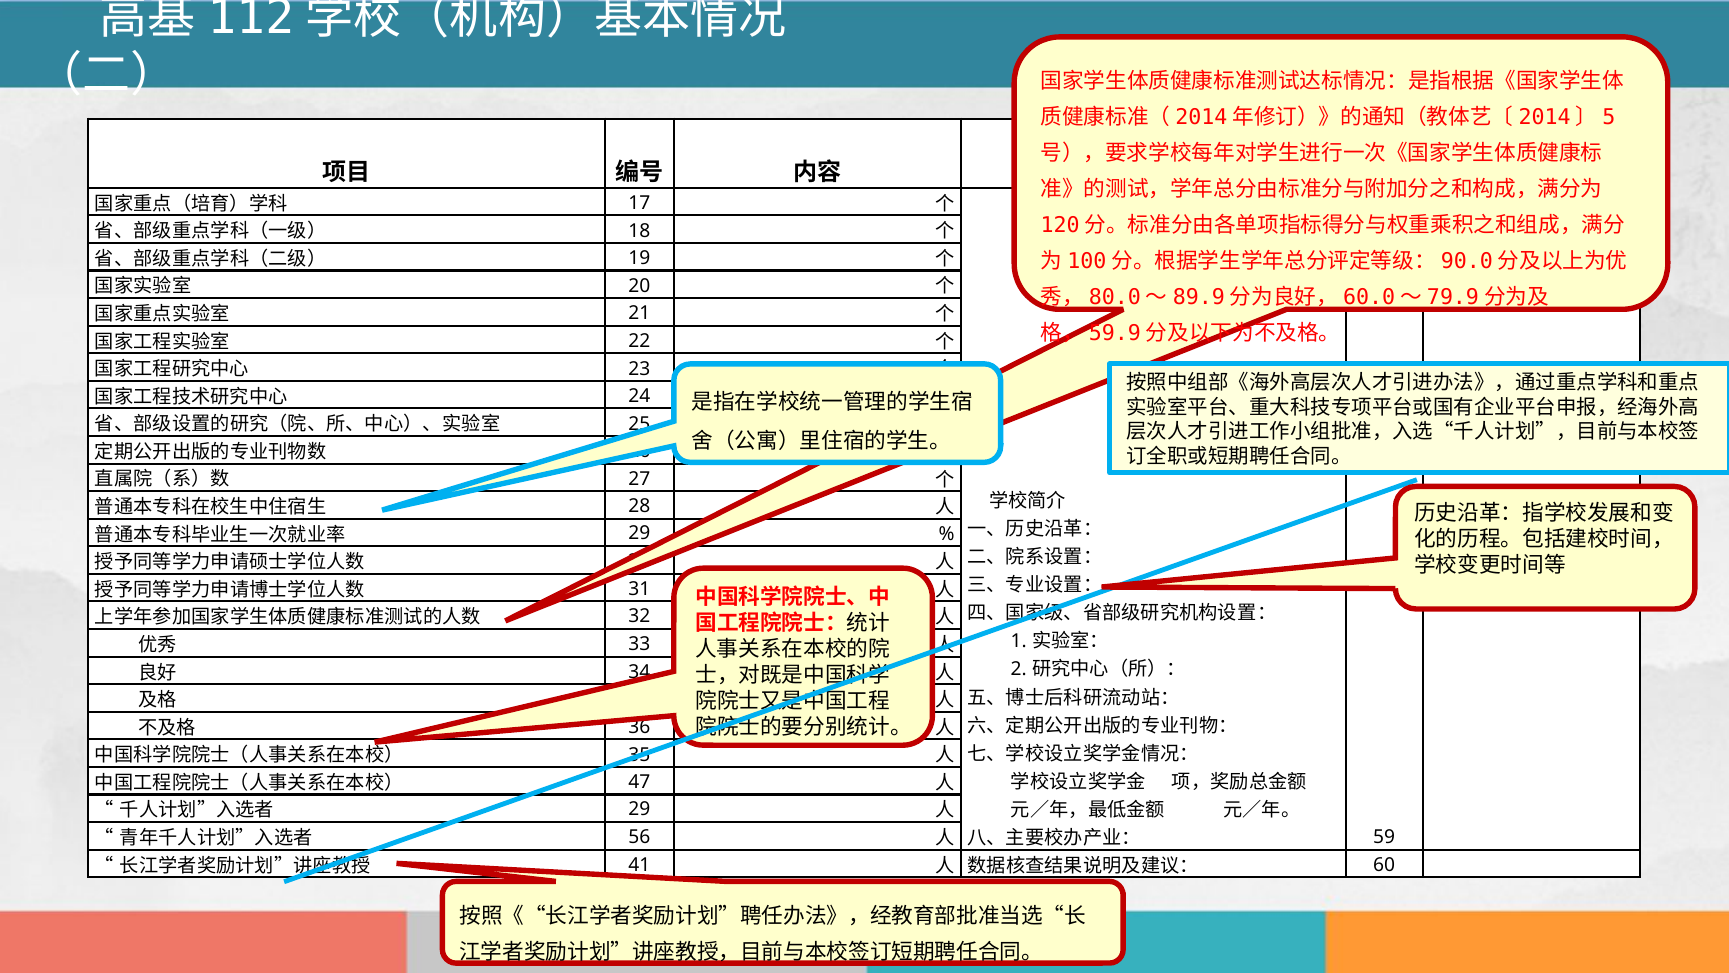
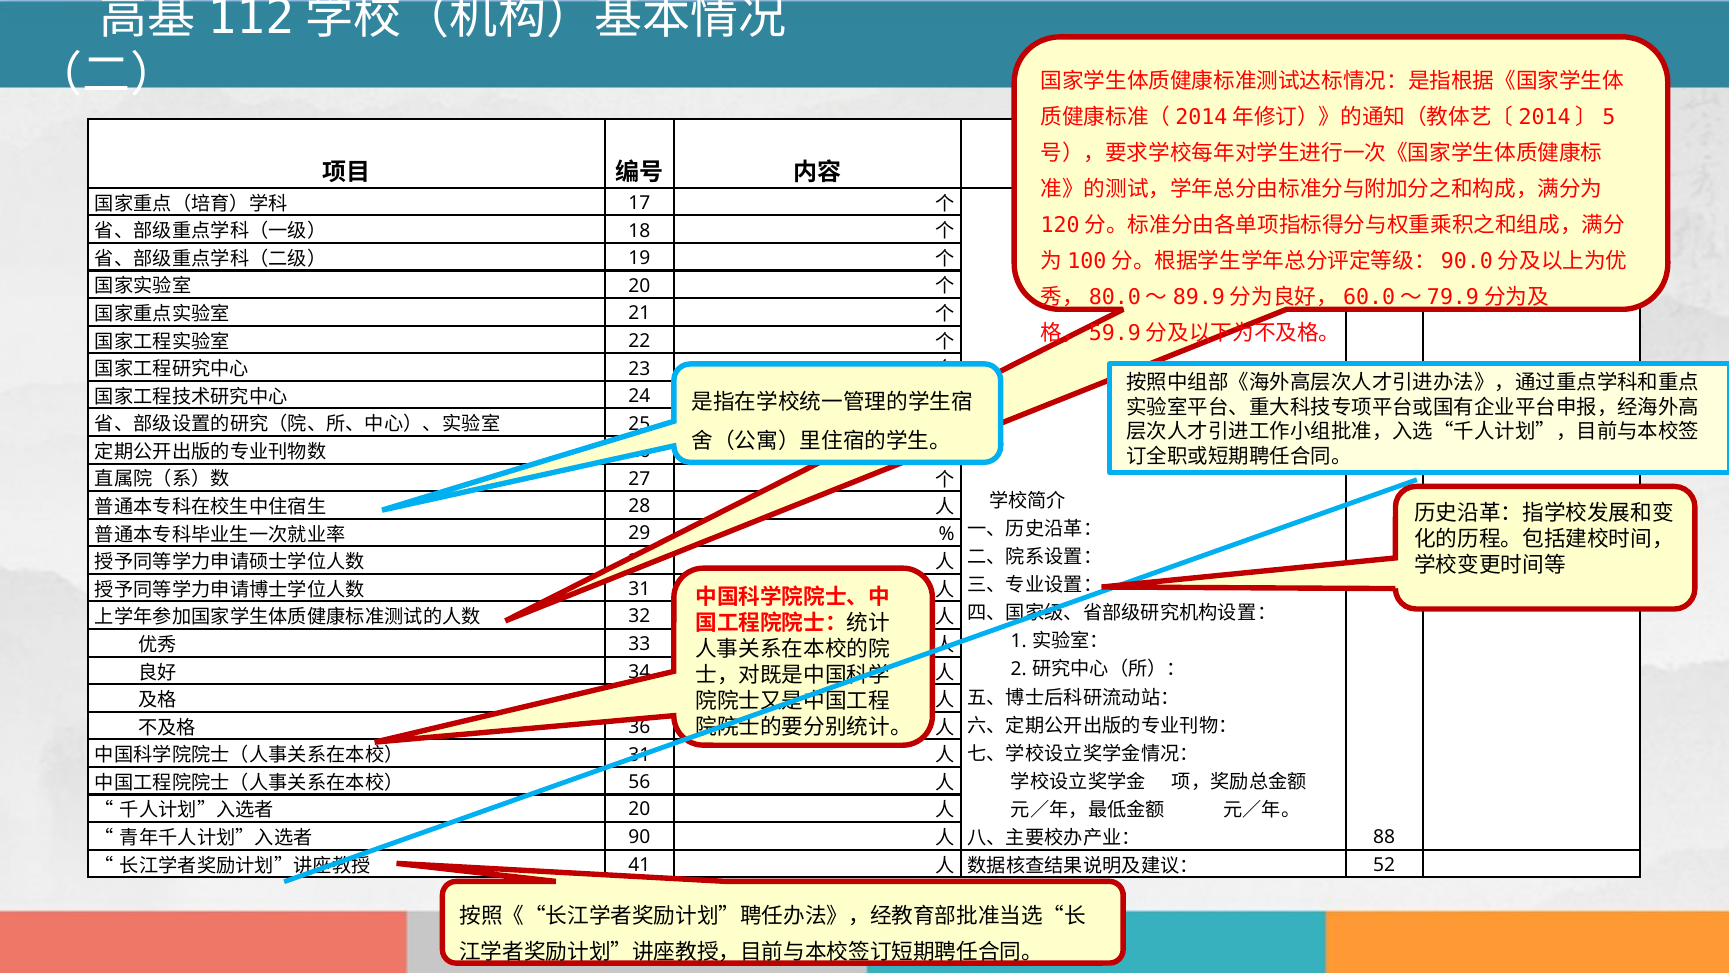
35: 35 -> 31 (639, 754)
47: 47 -> 56 (639, 782)
29: 29 -> 20 (639, 809)
59: 59 -> 88 (1384, 837)
56: 56 -> 90 (639, 837)
60: 60 -> 52 (1384, 865)
